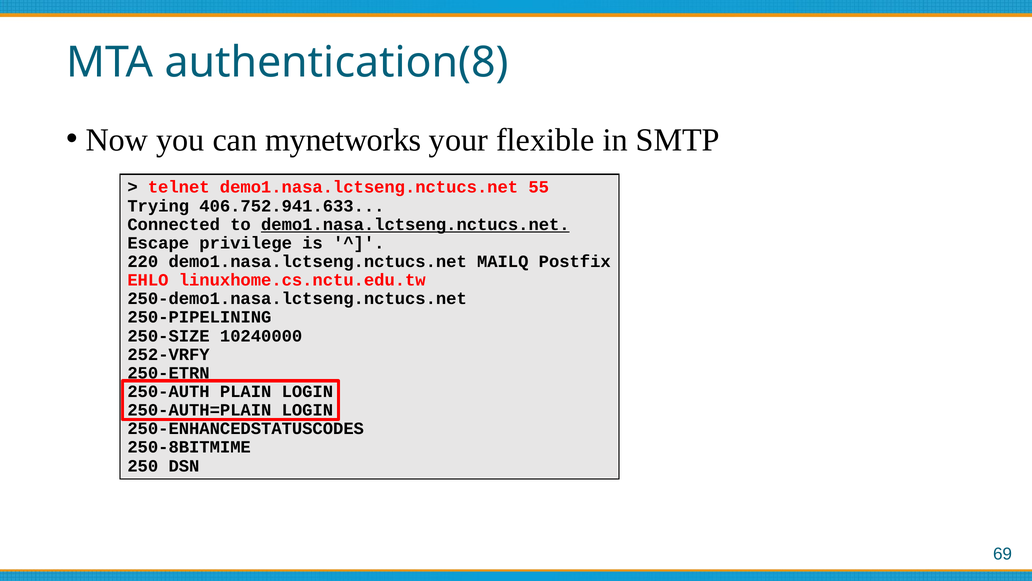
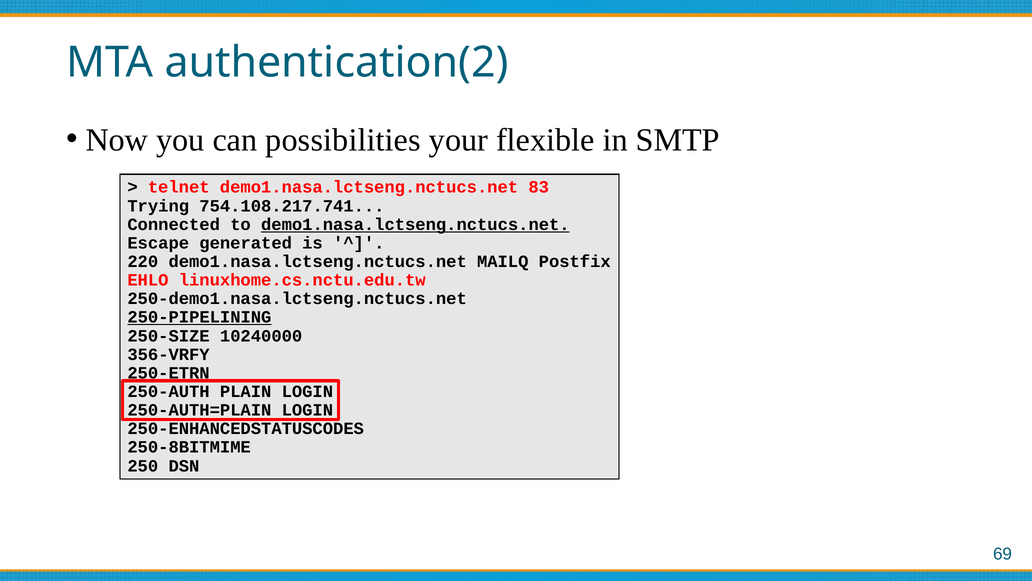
authentication(8: authentication(8 -> authentication(2 (337, 62)
mynetworks: mynetworks -> possibilities (343, 140)
55: 55 -> 83 (539, 187)
406.752.941.633: 406.752.941.633 -> 754.108.217.741 (292, 206)
privilege: privilege -> generated (246, 243)
250-PIPELINING underline: none -> present (199, 317)
252-VRFY: 252-VRFY -> 356-VRFY (169, 354)
